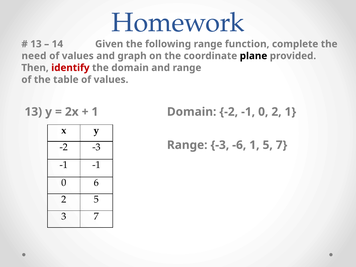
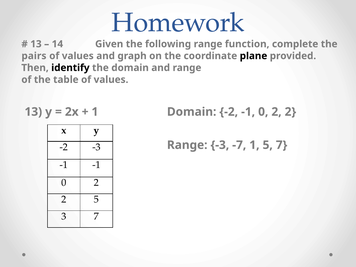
need: need -> pairs (34, 56)
identify colour: red -> black (70, 68)
1: 1 -> 2 (290, 112)
-6: -6 -> -7 (239, 145)
6: 6 -> 2 (96, 183)
